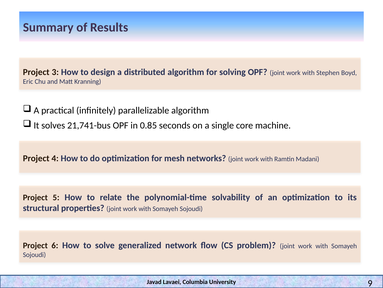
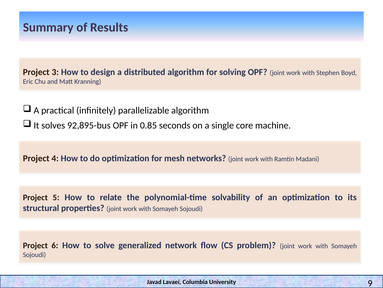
21,741-bus: 21,741-bus -> 92,895-bus (89, 125)
